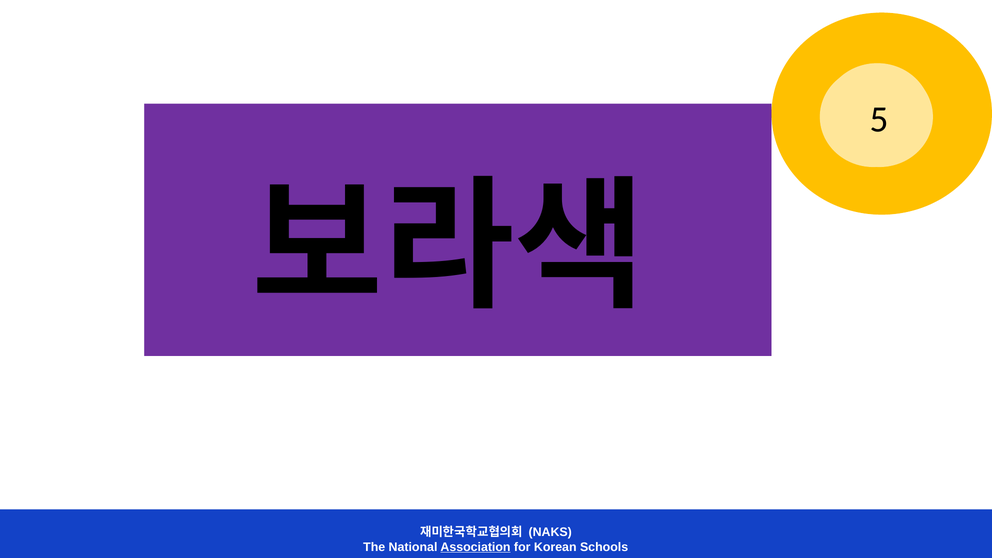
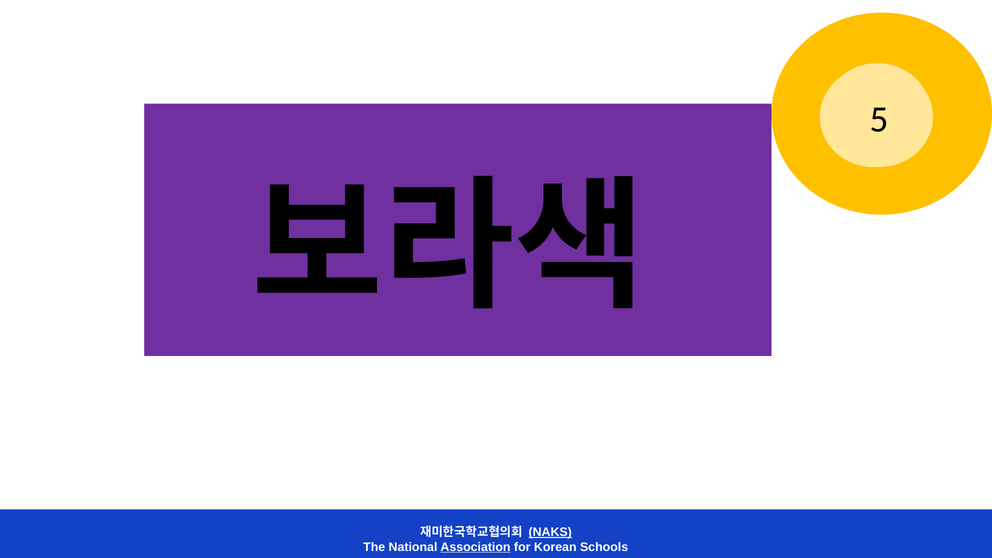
NAKS underline: none -> present (550, 532)
